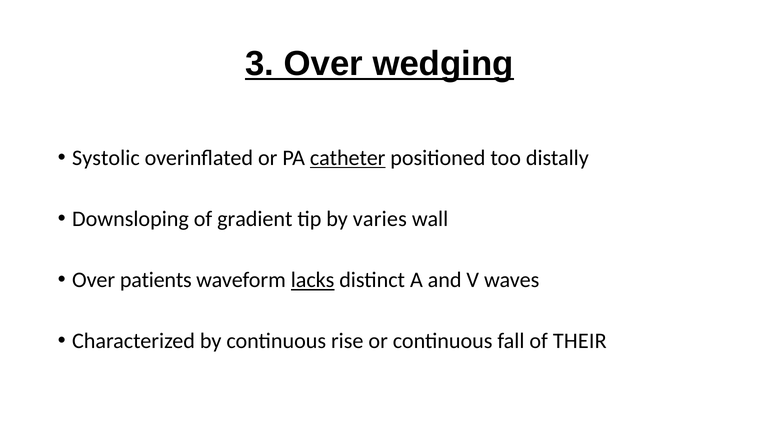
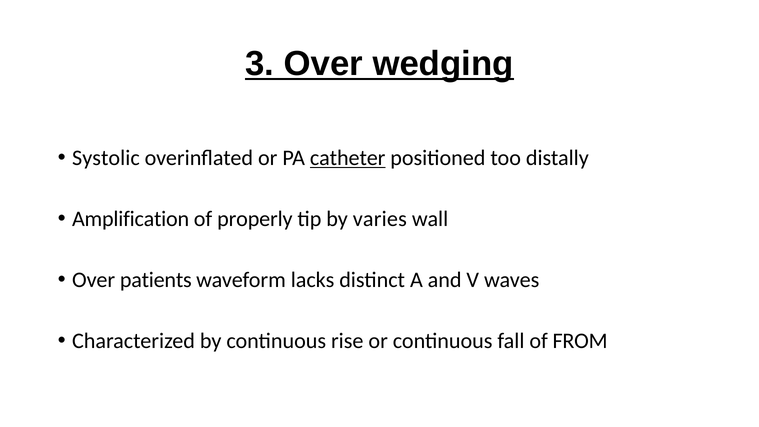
Downsloping: Downsloping -> Amplification (131, 219)
gradient: gradient -> properly (255, 219)
lacks underline: present -> none (313, 280)
THEIR: THEIR -> FROM (580, 341)
